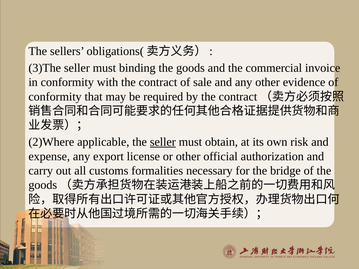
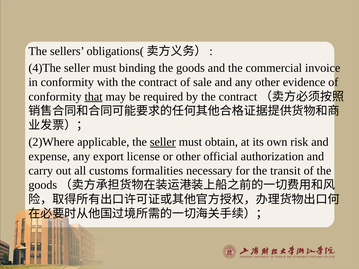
3)The: 3)The -> 4)The (45, 68)
that underline: none -> present (94, 97)
bridge: bridge -> transit (285, 171)
